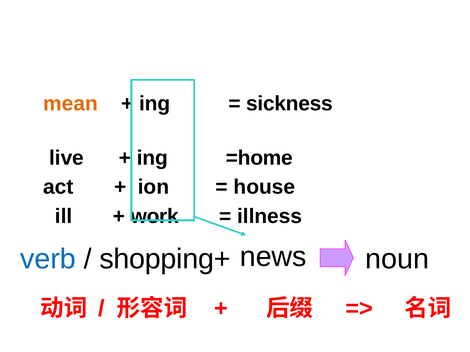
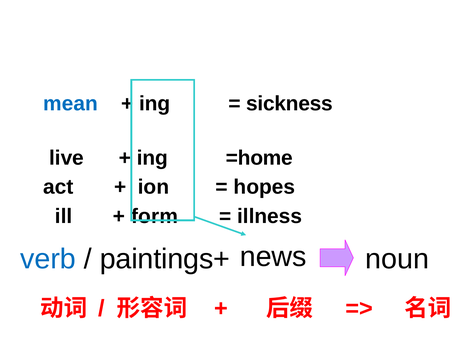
mean colour: orange -> blue (71, 104)
house: house -> hopes (264, 187)
work: work -> form (155, 217)
shopping+: shopping+ -> paintings+ (165, 259)
